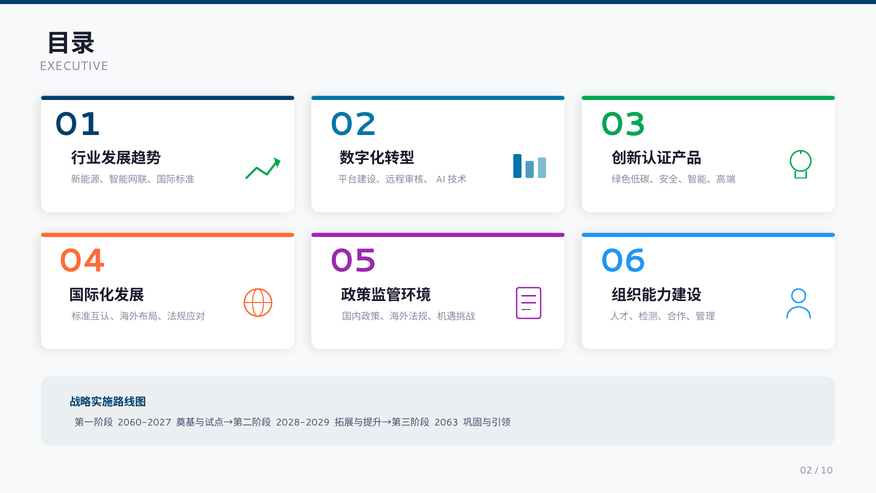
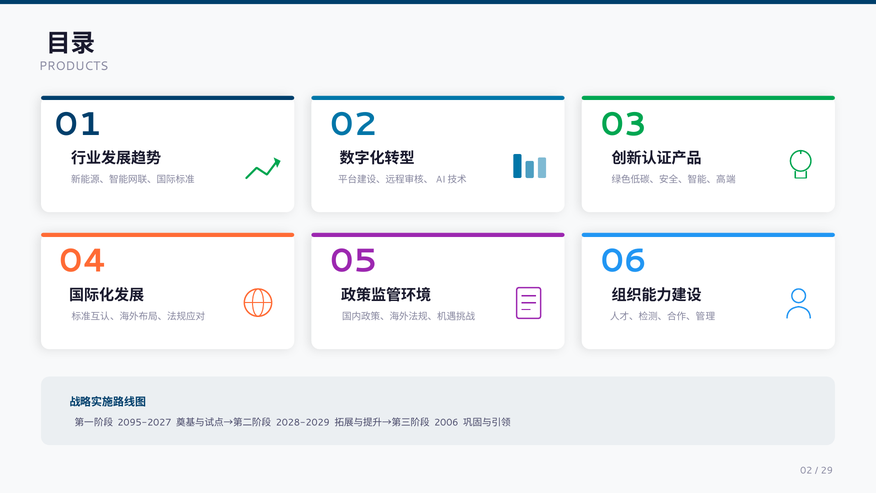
EXECUTIVE: EXECUTIVE -> PRODUCTS (74, 66)
2060-2027: 2060-2027 -> 2095-2027 (144, 423)
2063: 2063 -> 2006 (446, 423)
10: 10 -> 29 (827, 470)
